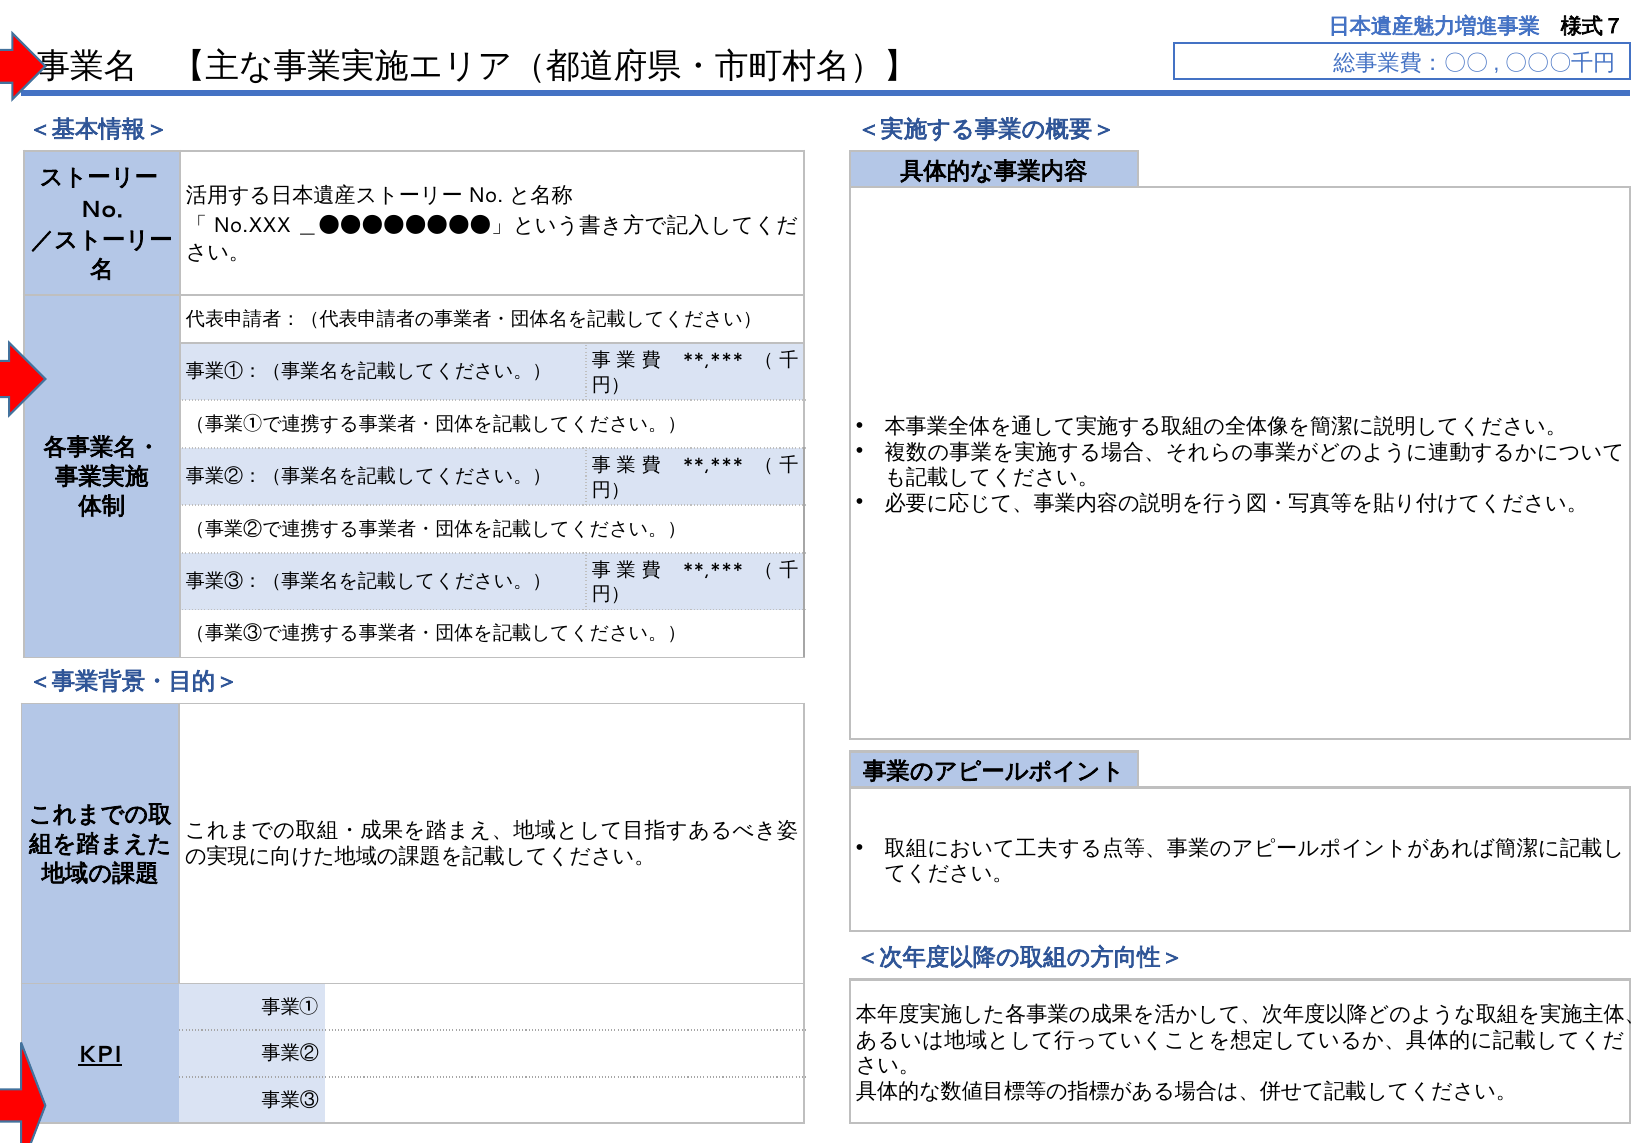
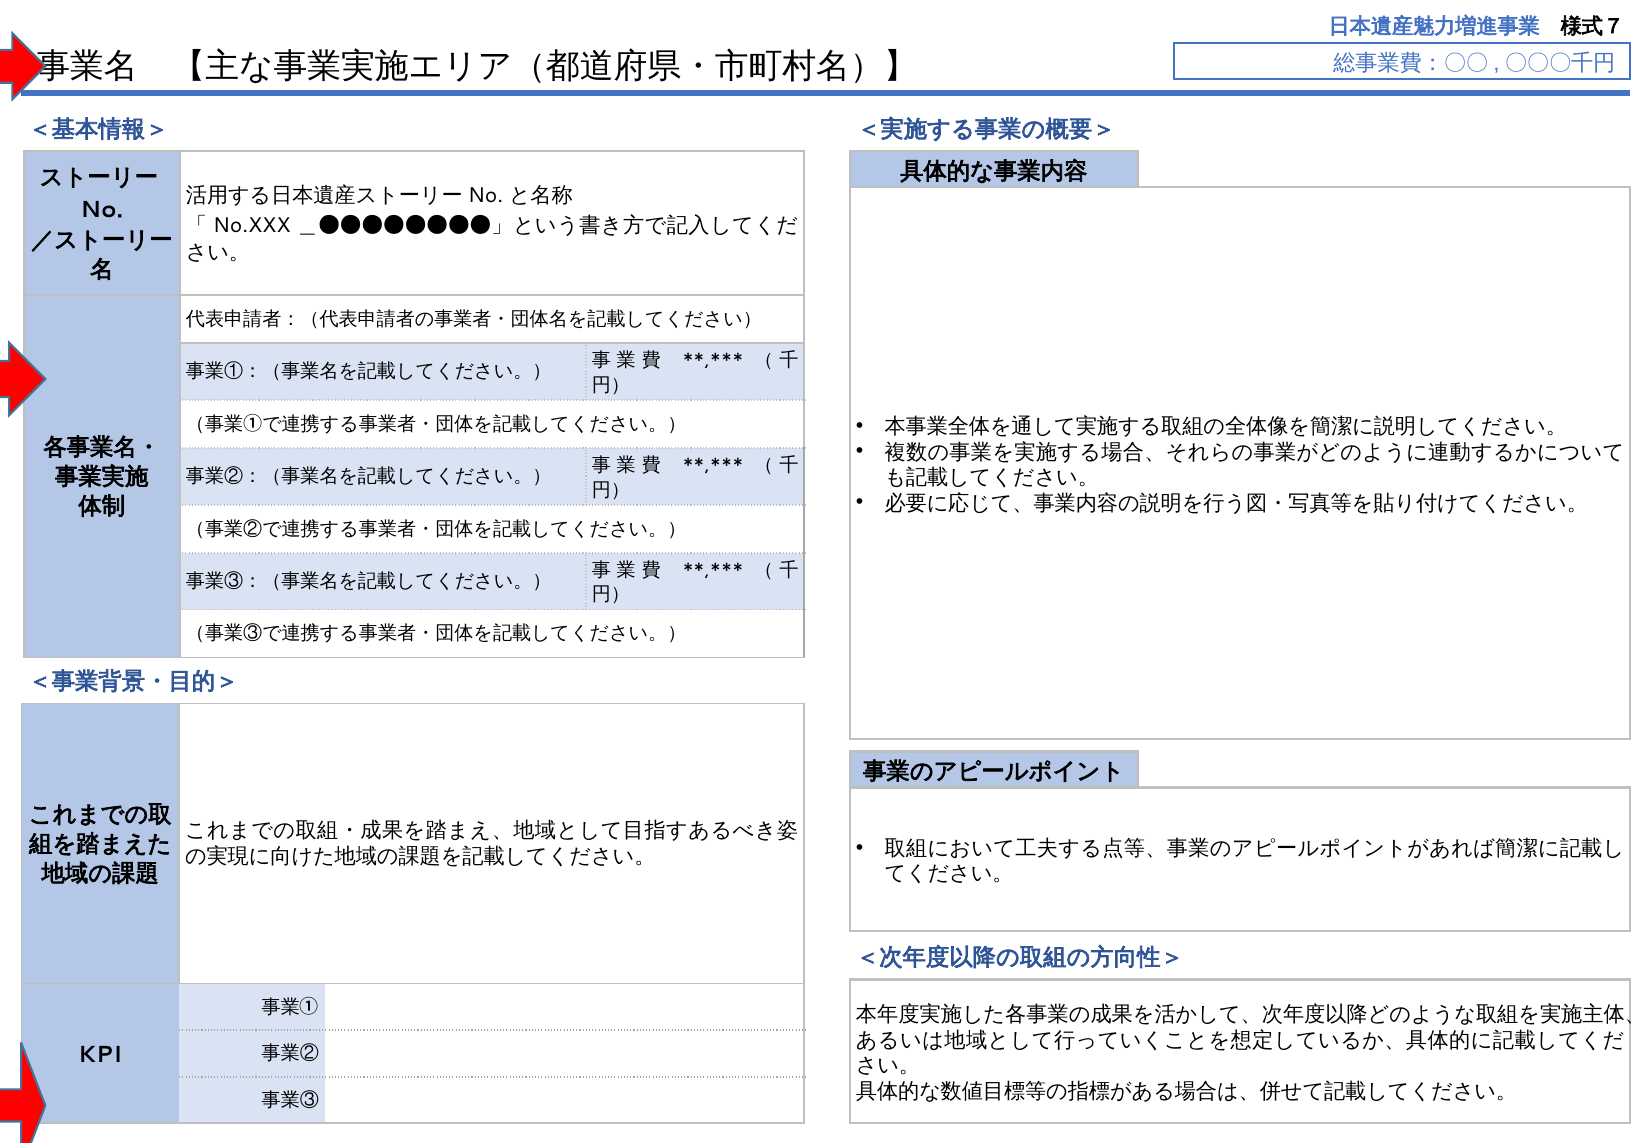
KPI underline: present -> none (100, 1055)
